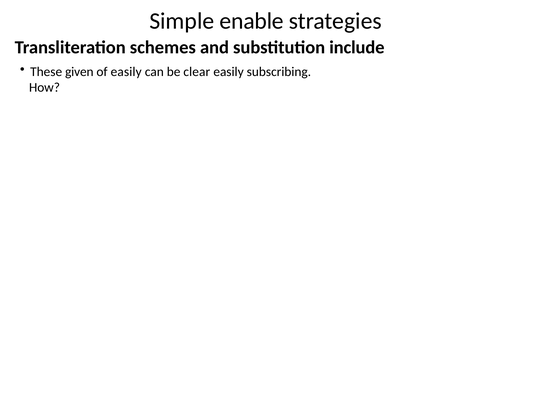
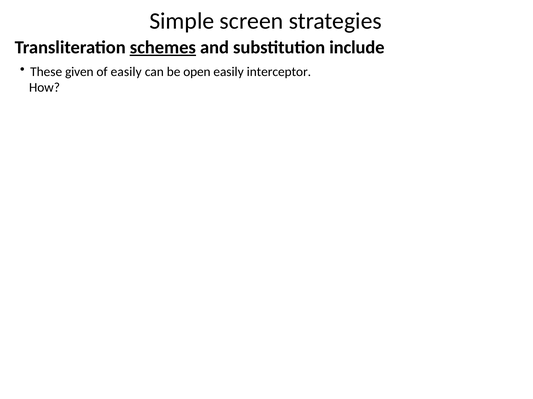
enable: enable -> screen (252, 21)
schemes underline: none -> present (163, 47)
clear: clear -> open (197, 72)
subscribing: subscribing -> interceptor (279, 72)
